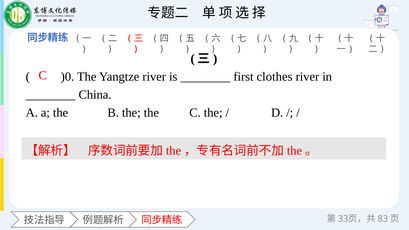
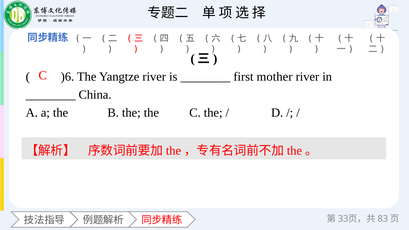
)0: )0 -> )6 (67, 77)
clothes: clothes -> mother (275, 77)
